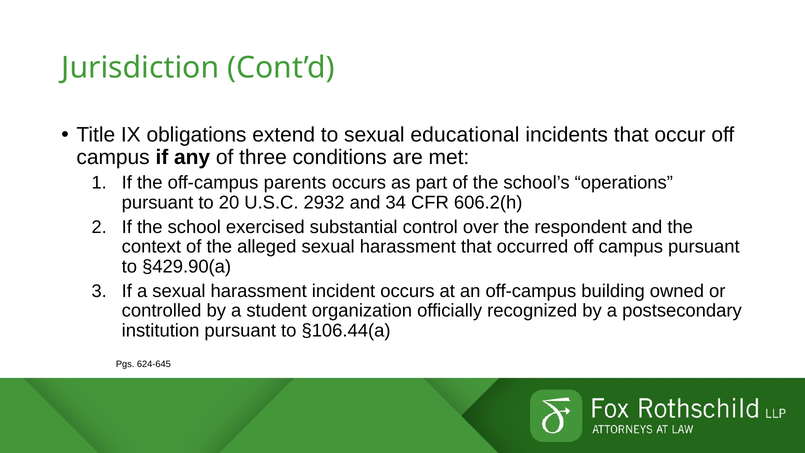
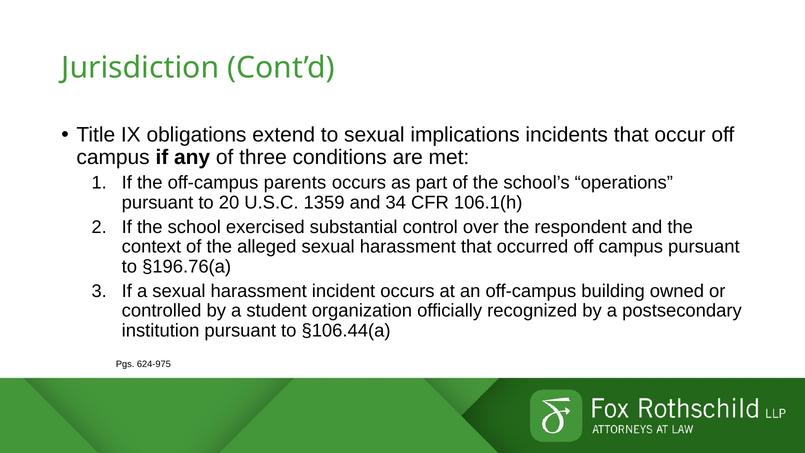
educational: educational -> implications (465, 135)
2932: 2932 -> 1359 (324, 203)
606.2(h: 606.2(h -> 106.1(h (488, 203)
§429.90(a: §429.90(a -> §196.76(a (187, 267)
624-645: 624-645 -> 624-975 (154, 364)
